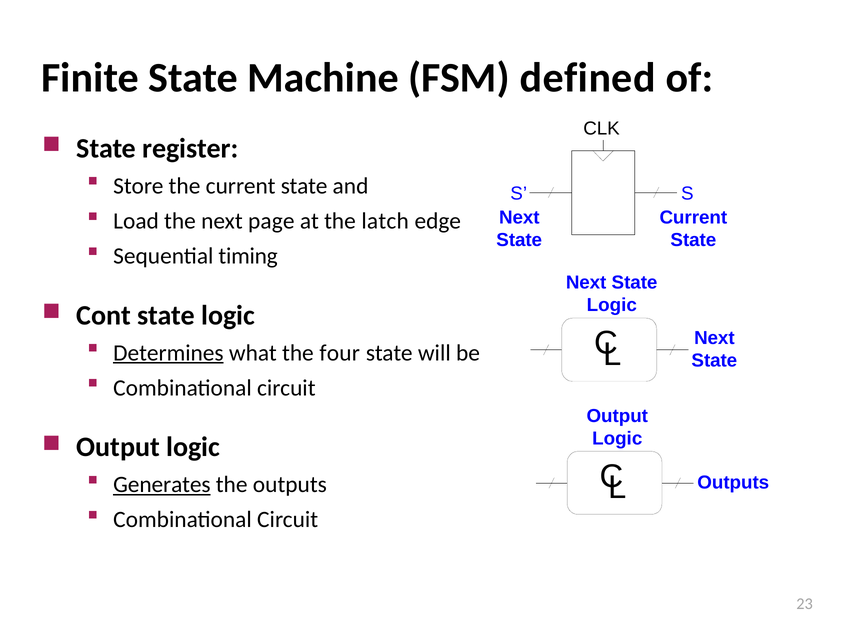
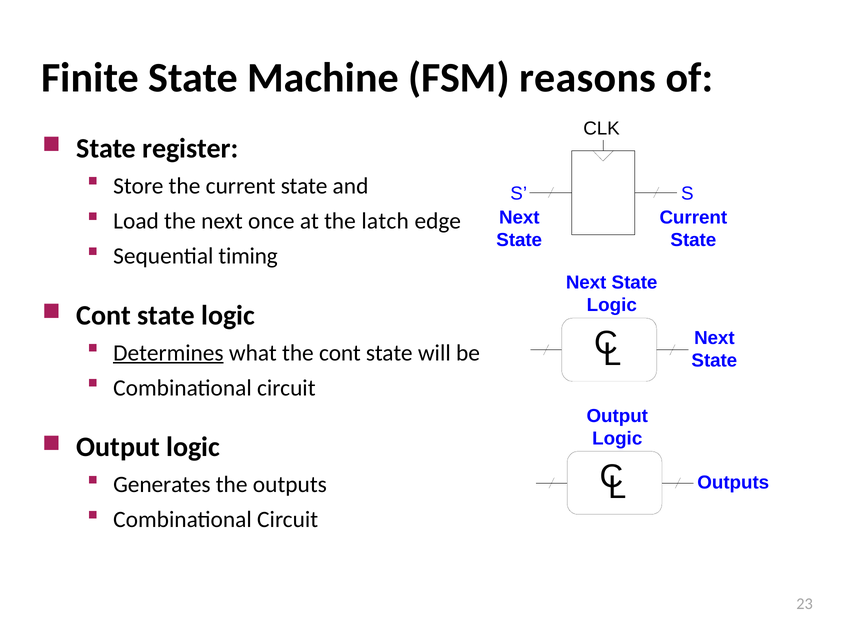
defined: defined -> reasons (588, 78)
page: page -> once (271, 221)
the four: four -> cont (340, 353)
Generates underline: present -> none (162, 485)
